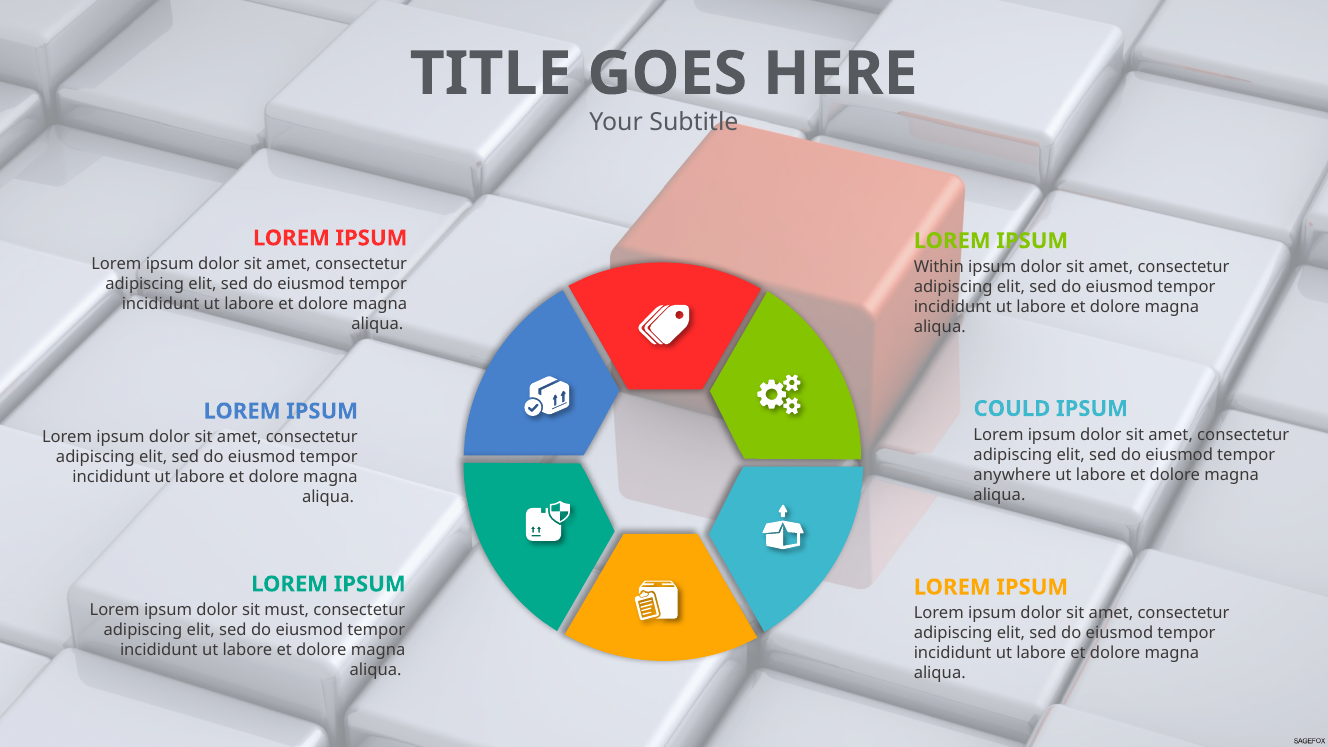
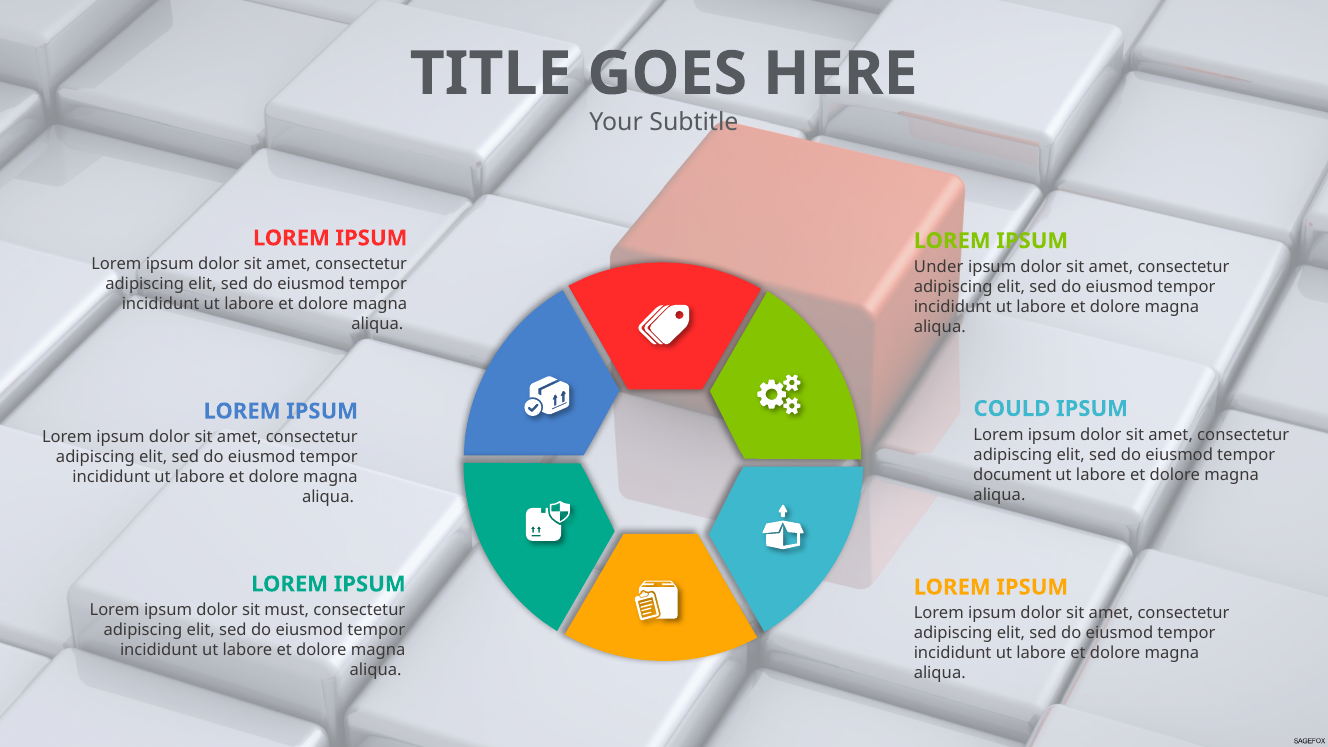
Within: Within -> Under (939, 267)
anywhere: anywhere -> document (1012, 475)
